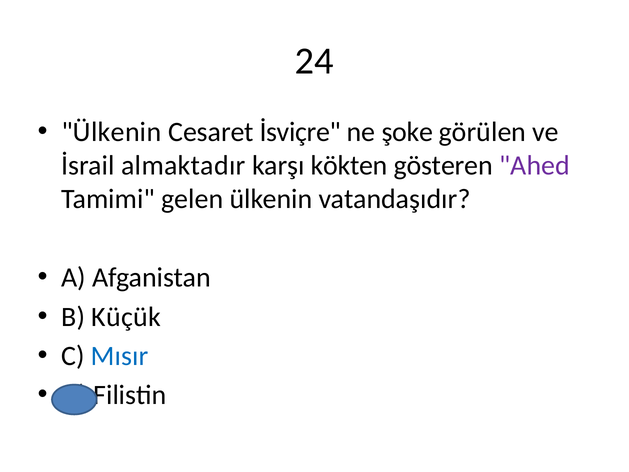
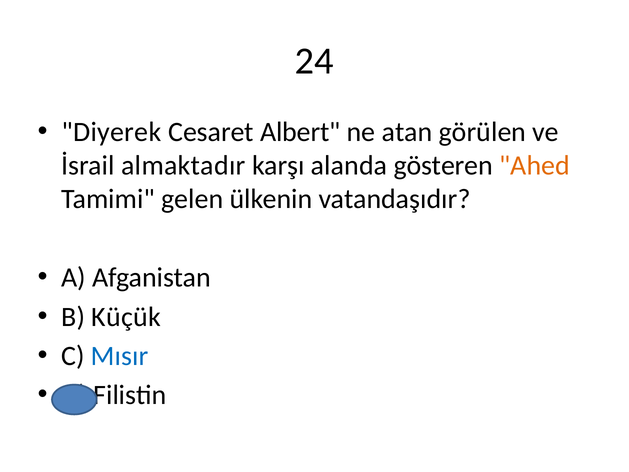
Ülkenin: Ülkenin -> Diyerek (111, 132)
İsviçre: İsviçre -> Albert (300, 132)
şoke: şoke -> atan (407, 132)
kökten: kökten -> alanda (349, 166)
Ahed colour: purple -> orange (535, 166)
